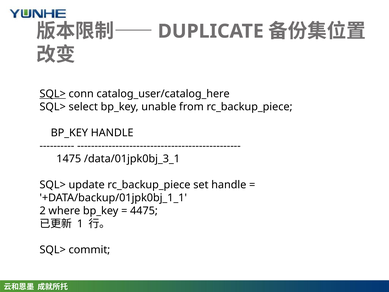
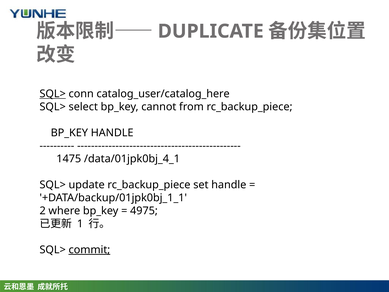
unable: unable -> cannot (159, 107)
/data/01jpk0bj_3_1: /data/01jpk0bj_3_1 -> /data/01jpk0bj_4_1 (132, 159)
4475: 4475 -> 4975 (144, 211)
commit underline: none -> present (89, 249)
